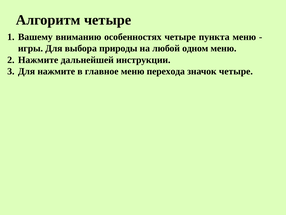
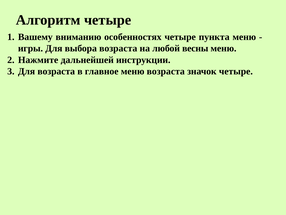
выбора природы: природы -> возраста (118, 48)
одном: одном -> весны (195, 48)
Для нажмите: нажмите -> возраста (56, 71)
меню перехода: перехода -> возраста (166, 71)
